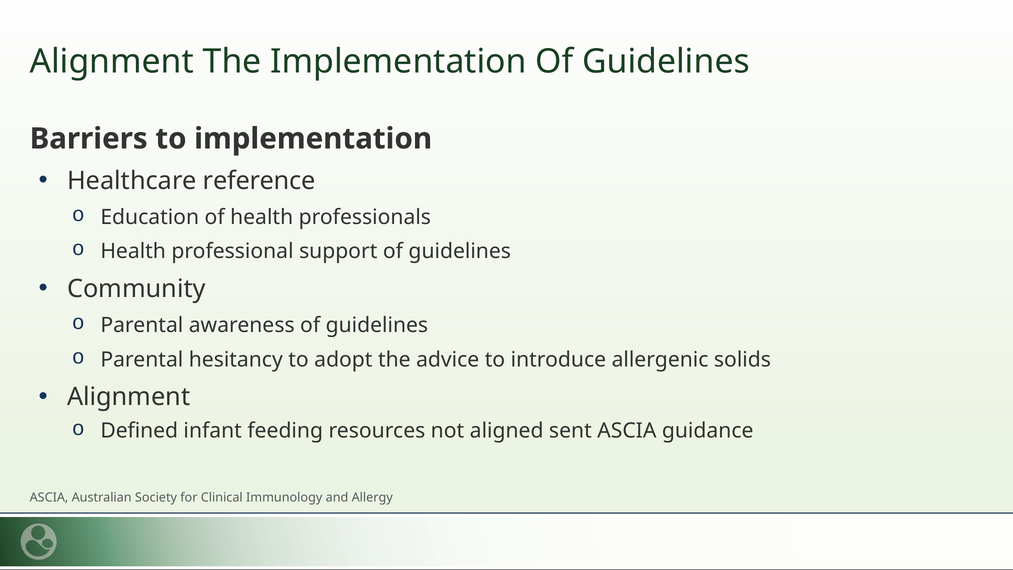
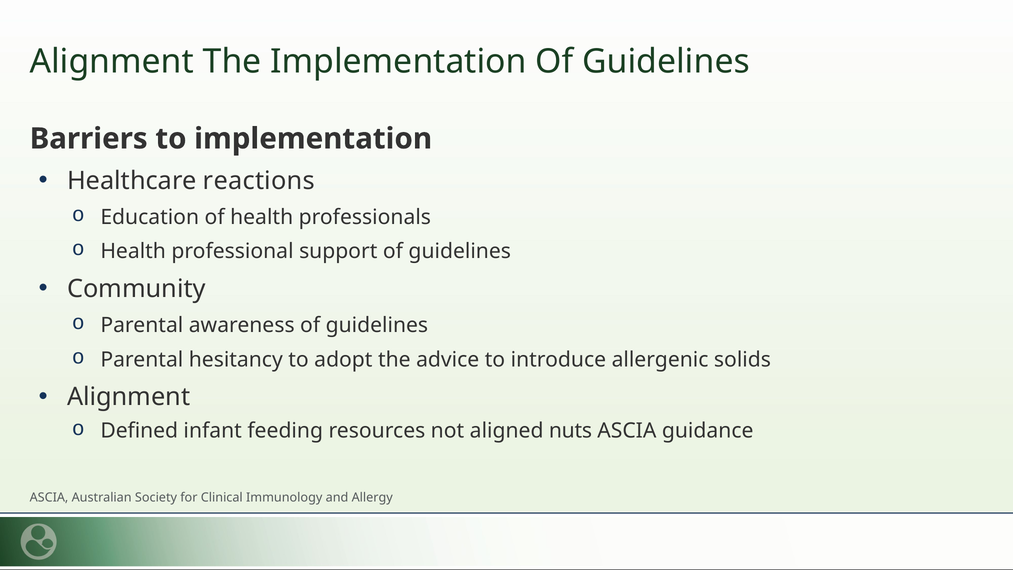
reference: reference -> reactions (259, 181)
sent: sent -> nuts (571, 431)
